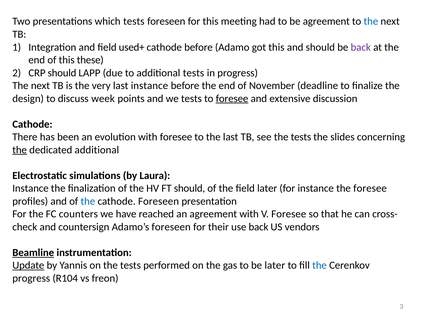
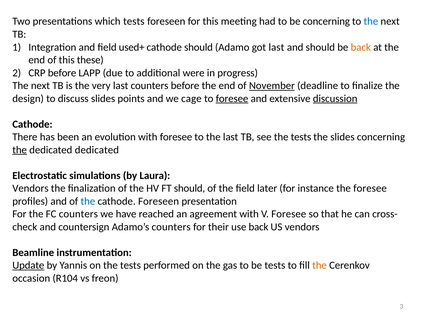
be agreement: agreement -> concerning (326, 22)
cathode before: before -> should (199, 47)
got this: this -> last (276, 47)
back colour: purple -> orange (361, 47)
CRP should: should -> before (62, 73)
additional tests: tests -> were (194, 73)
last instance: instance -> counters (150, 86)
November underline: none -> present (272, 86)
discuss week: week -> slides (103, 99)
we tests: tests -> cage (191, 99)
discussion underline: none -> present (335, 99)
dedicated additional: additional -> dedicated (97, 150)
Instance: Instance -> Vendors (30, 189)
Adamo’s foreseen: foreseen -> counters (171, 227)
Beamline underline: present -> none (33, 253)
be later: later -> tests (275, 266)
the colour: blue -> orange (320, 266)
progress: progress -> occasion (31, 279)
